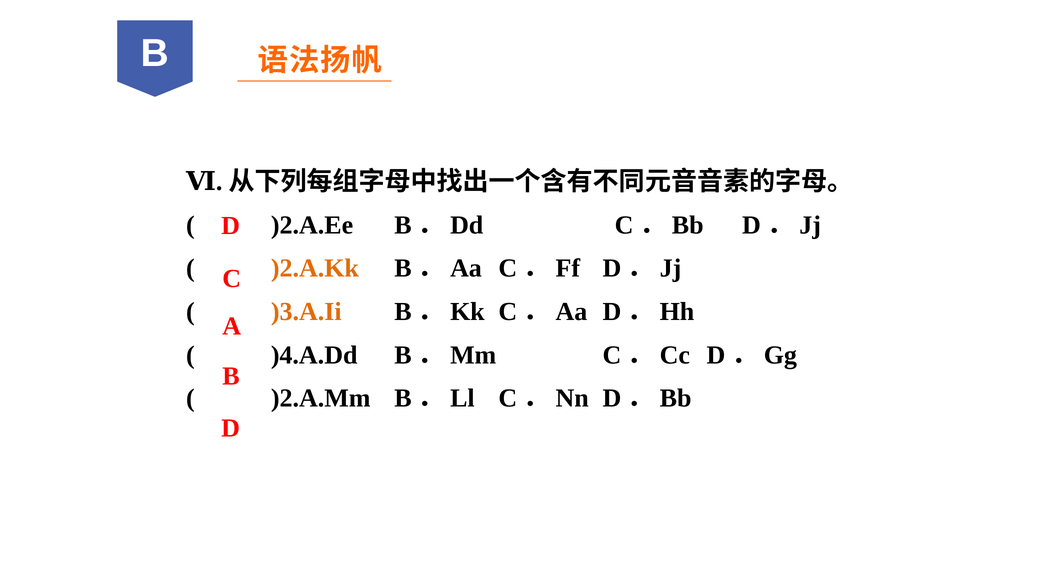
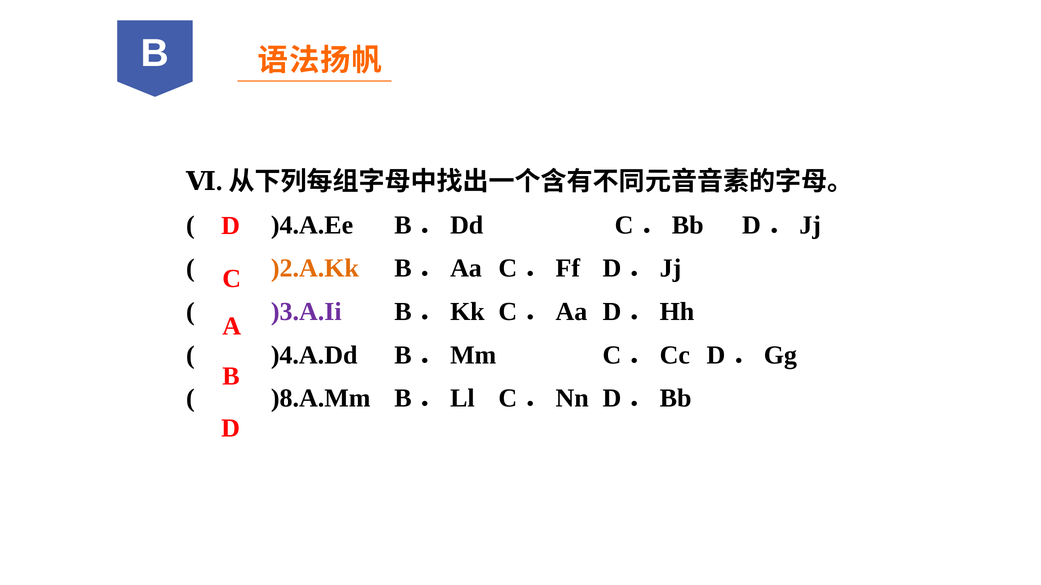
)2.A.Ee: )2.A.Ee -> )4.A.Ee (312, 225)
)3.A.Ii colour: orange -> purple (306, 312)
)2.A.Mm: )2.A.Mm -> )8.A.Mm (321, 399)
